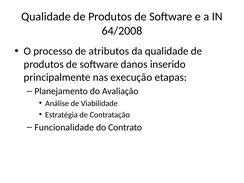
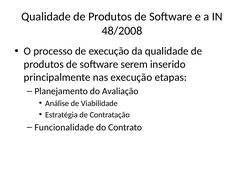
64/2008: 64/2008 -> 48/2008 (122, 31)
de atributos: atributos -> execução (109, 51)
danos: danos -> serem (134, 64)
